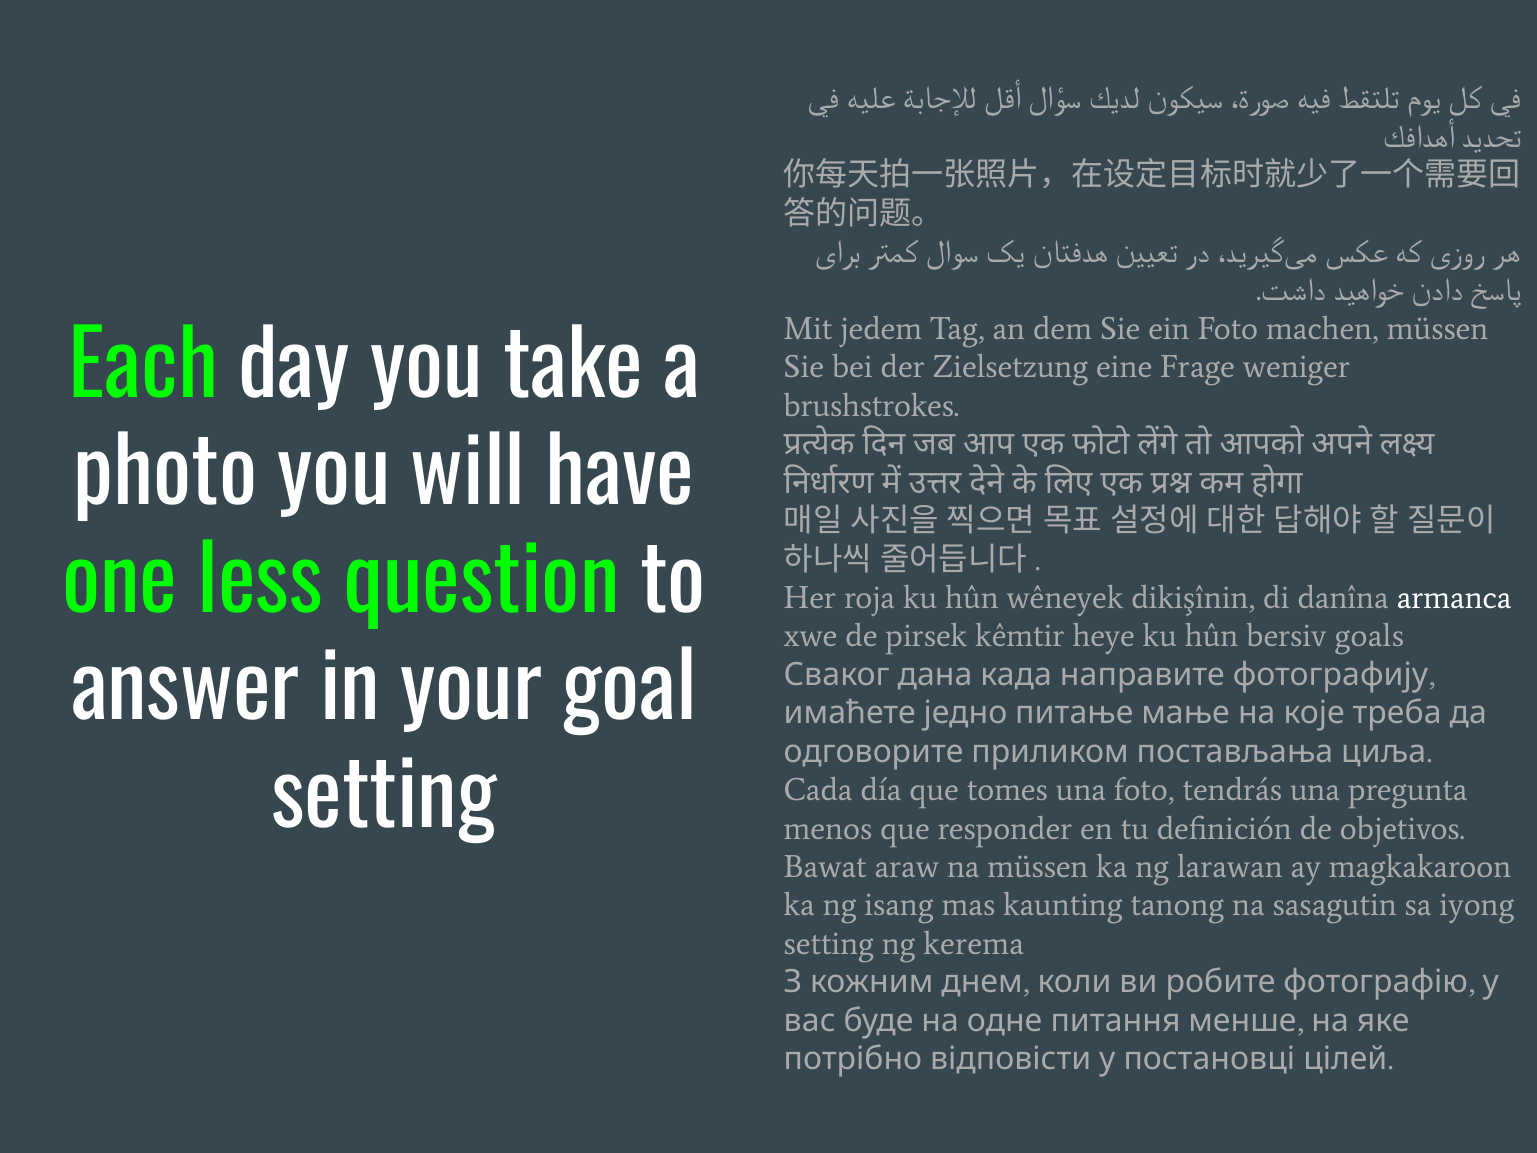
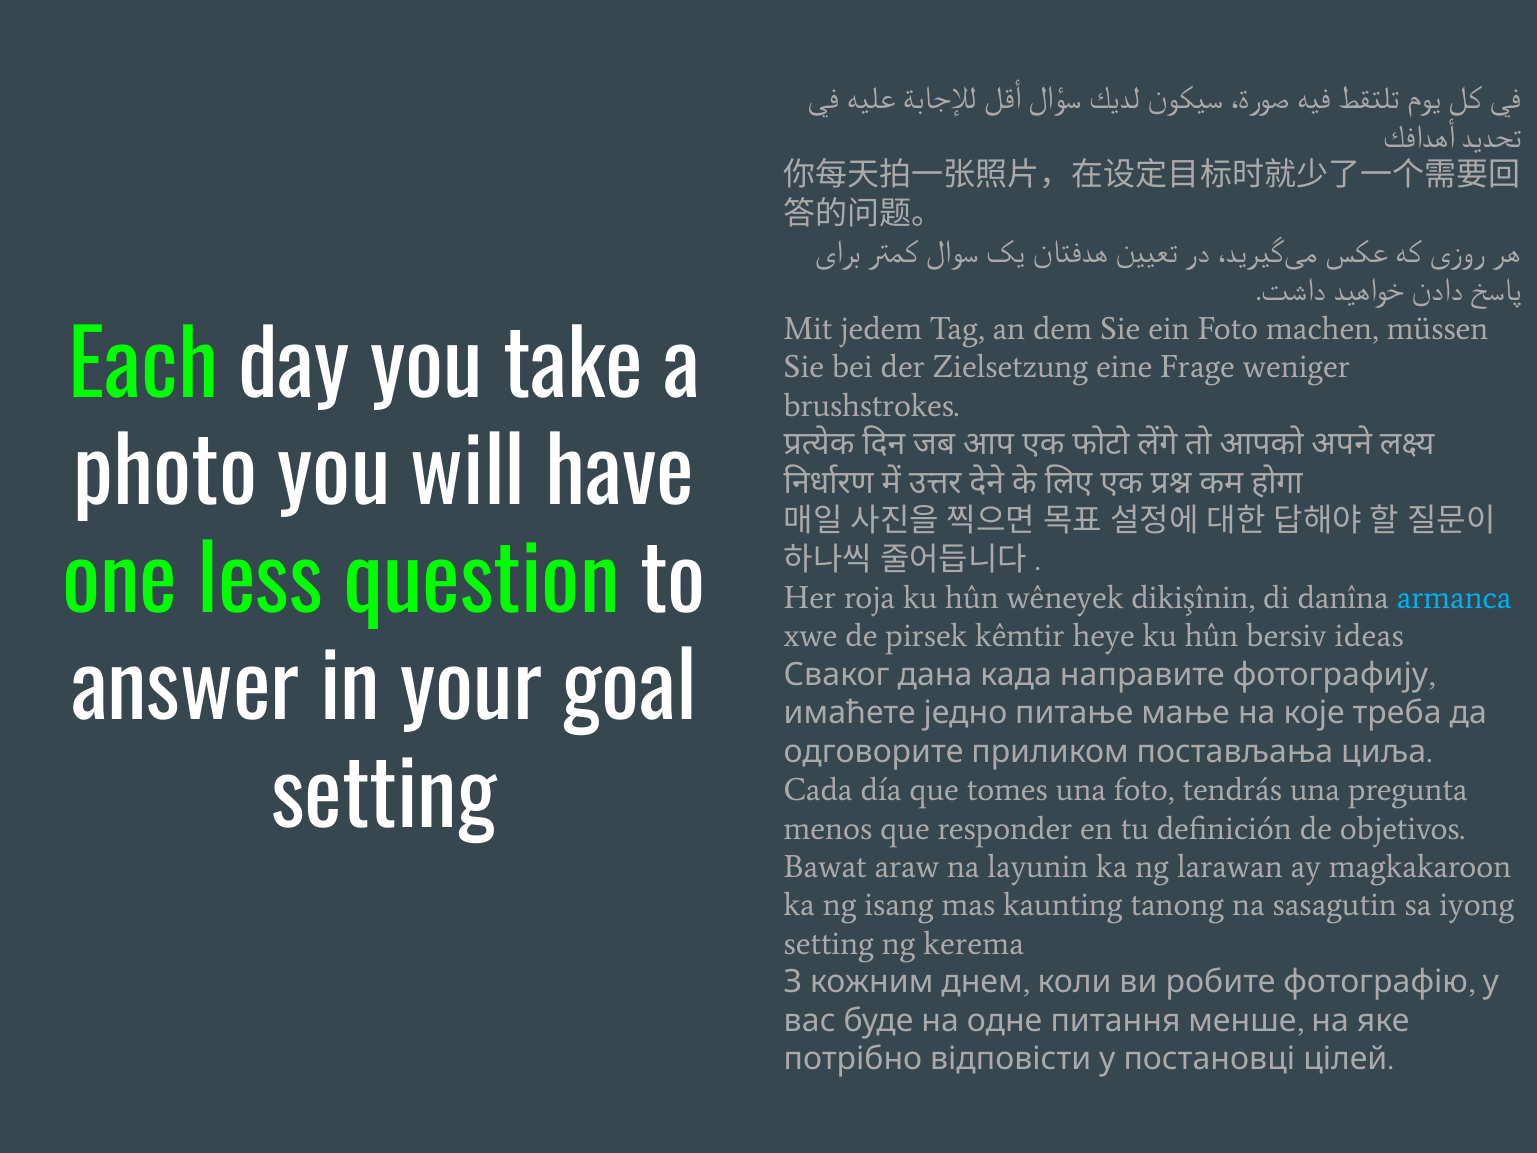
armanca colour: white -> light blue (1454, 598)
goals: goals -> ideas (1369, 636)
na müssen: müssen -> layunin (1038, 867)
